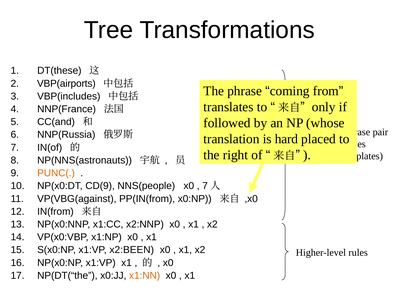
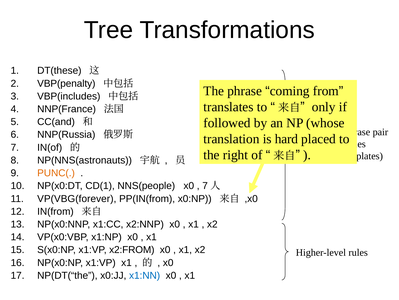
VBP(airports: VBP(airports -> VBP(penalty (66, 83)
CD(9: CD(9 -> CD(1 (100, 185)
VP(VBG(against: VP(VBG(against -> VP(VBG(forever (77, 198)
x2:BEEN: x2:BEEN -> x2:FROM (132, 249)
x1:NN colour: orange -> blue (145, 275)
